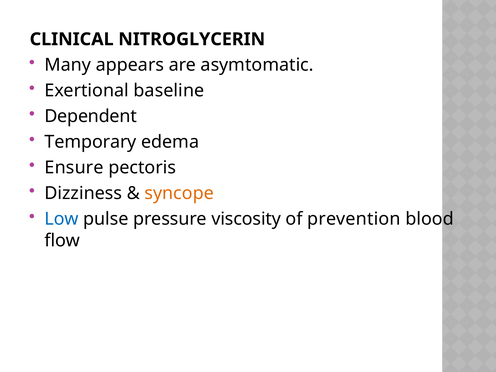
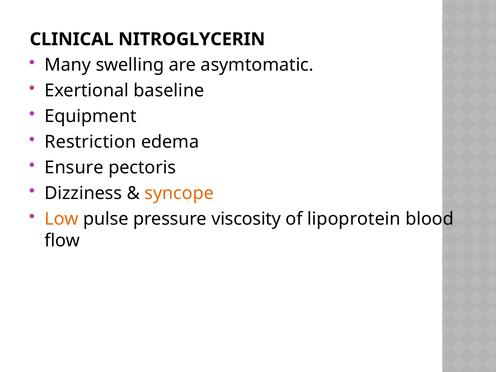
appears: appears -> swelling (130, 65)
Dependent: Dependent -> Equipment (91, 116)
Temporary: Temporary -> Restriction (90, 142)
Low colour: blue -> orange (62, 219)
prevention: prevention -> lipoprotein (354, 219)
